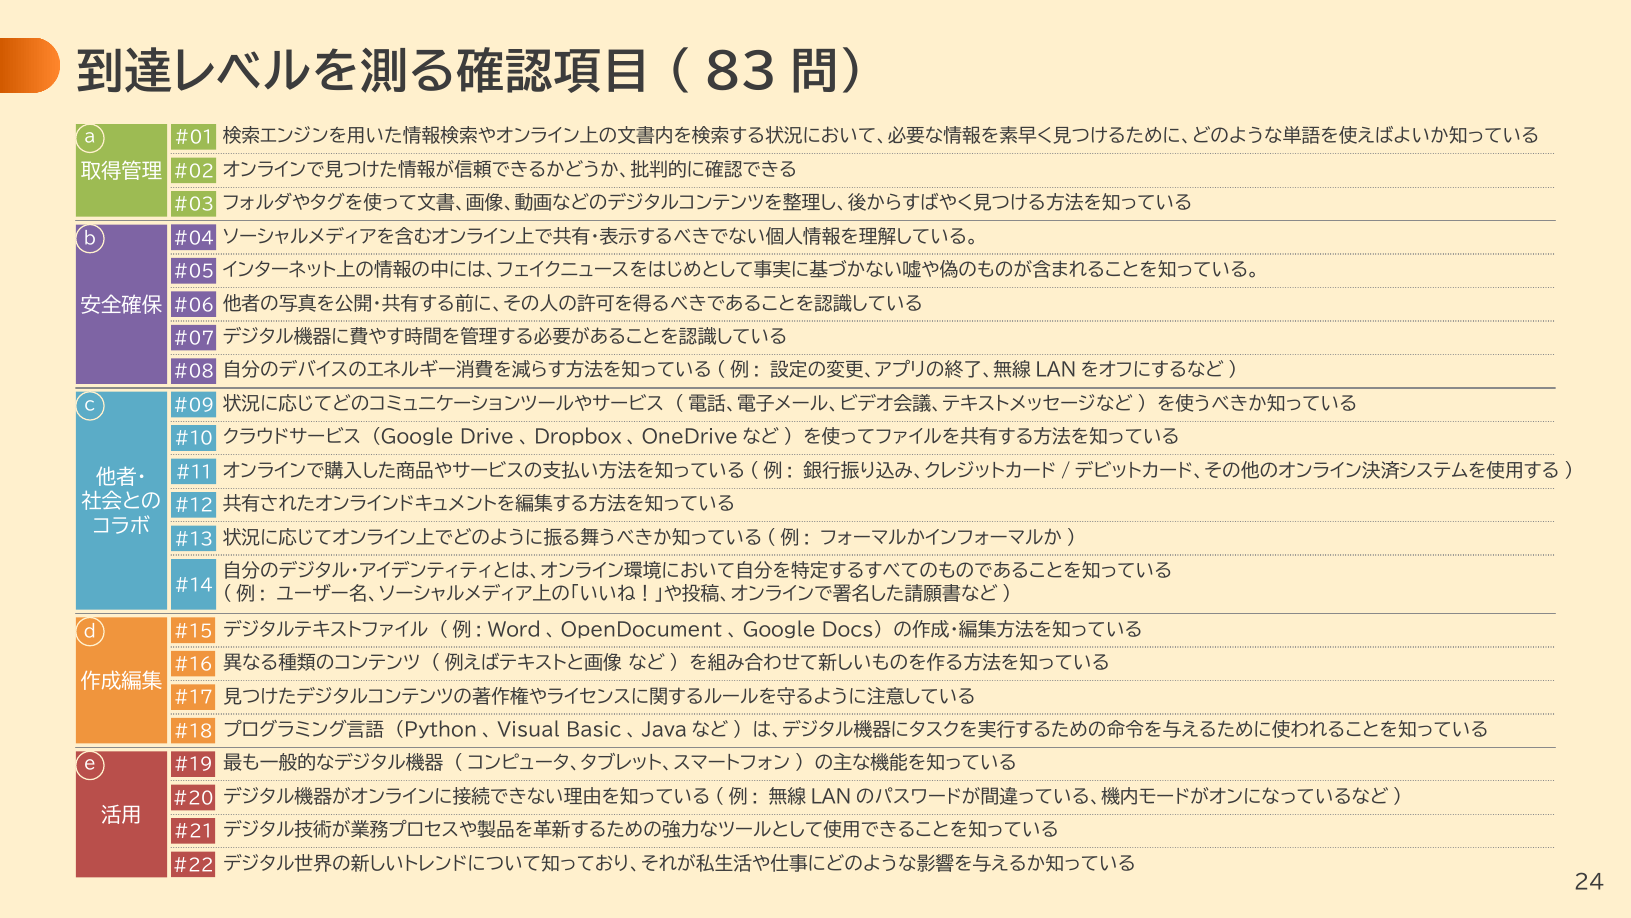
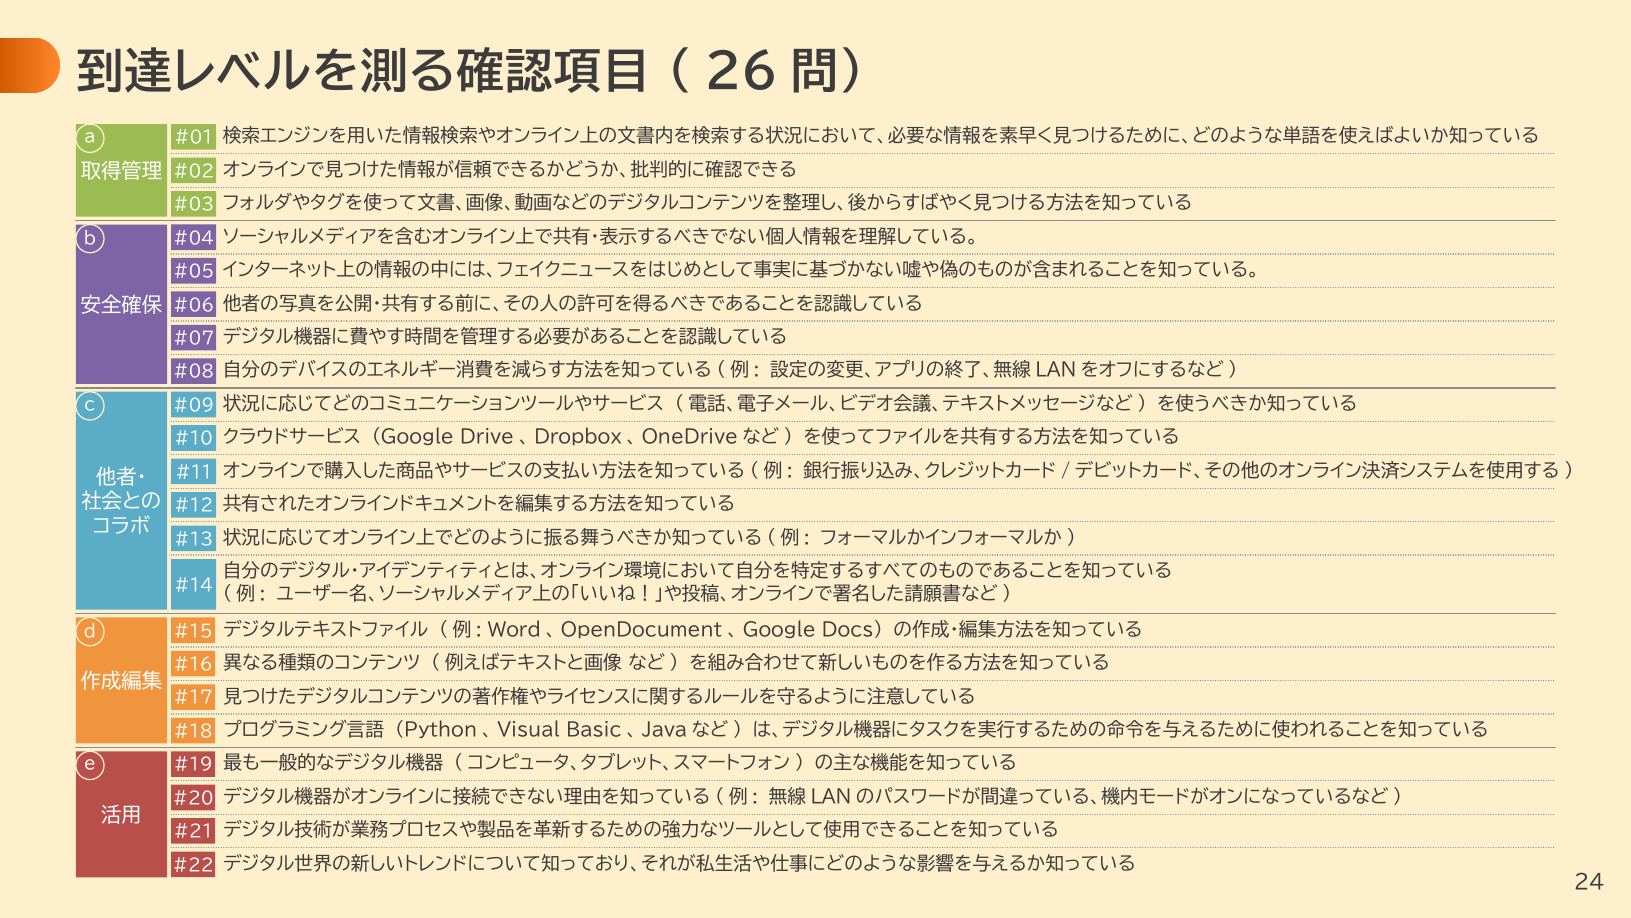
83: 83 -> 26 (741, 72)
